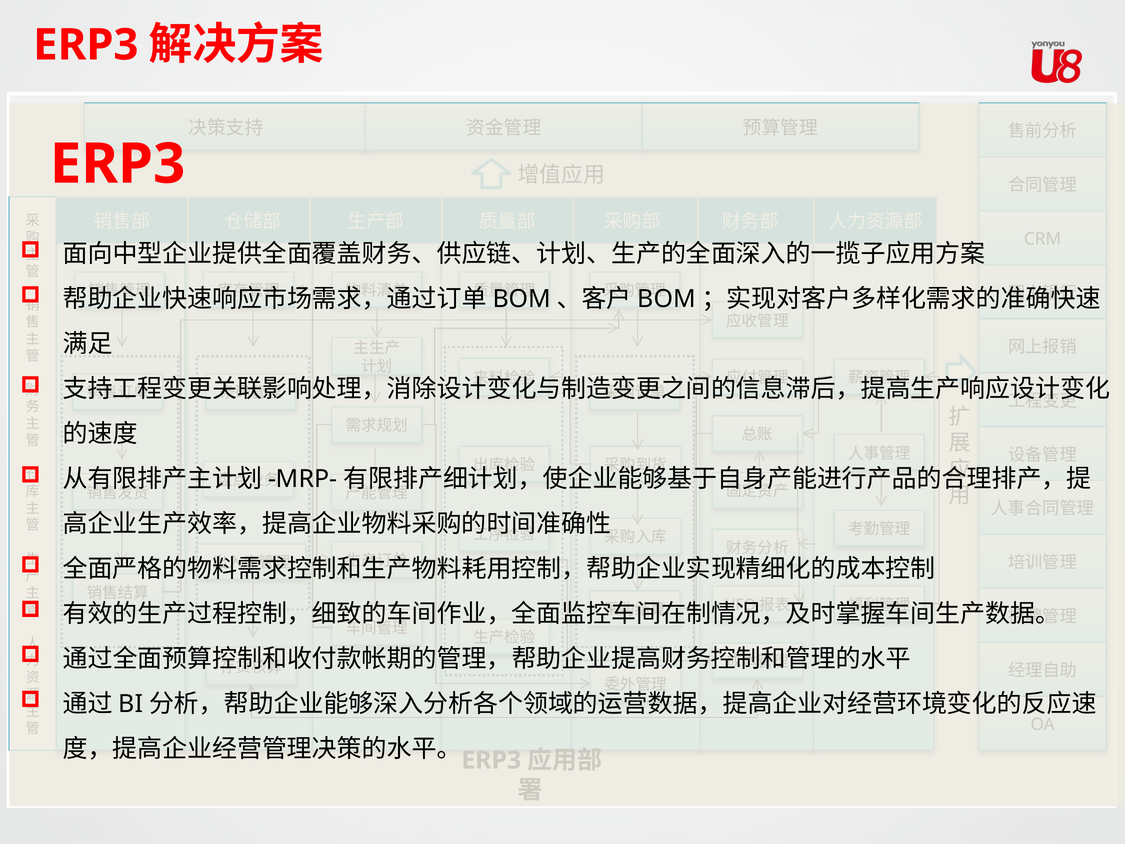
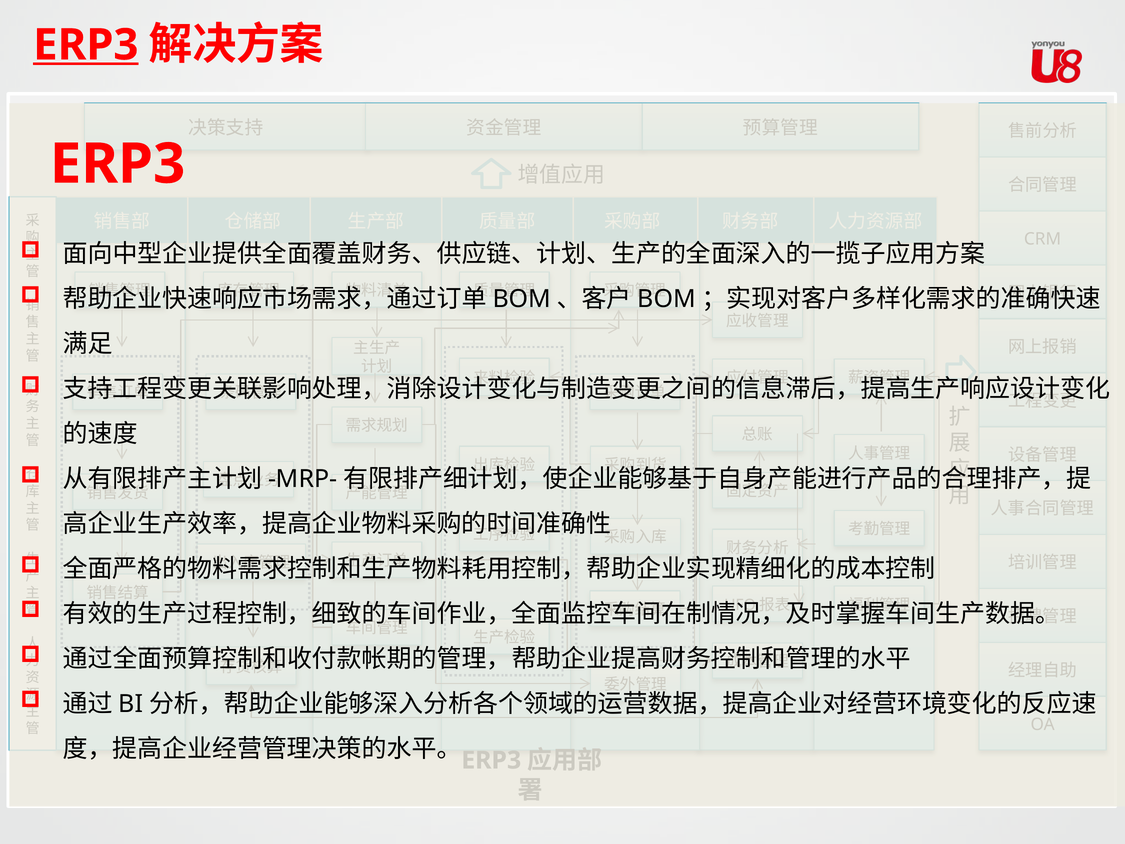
ERP3 underline: none -> present (86, 45)
